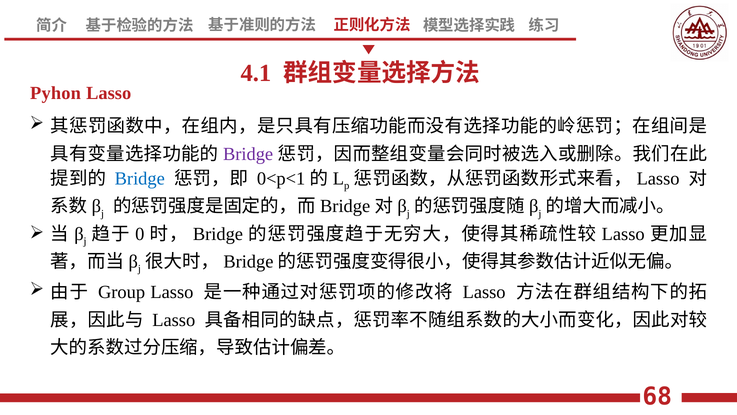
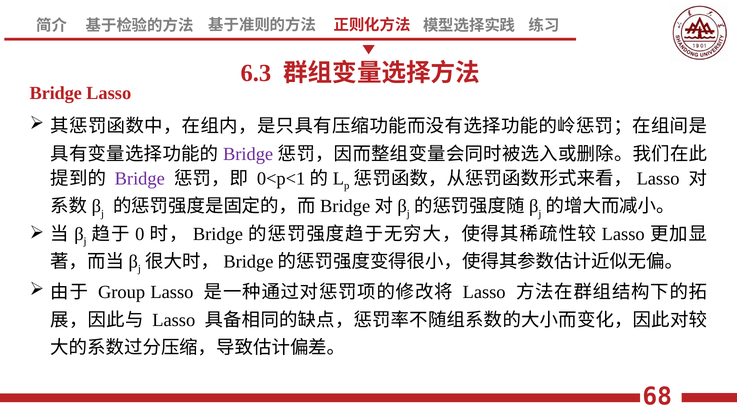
4.1: 4.1 -> 6.3 (256, 73)
Pyhon: Pyhon -> Bridge (56, 93)
Bridge colour: blue -> purple (140, 178)
